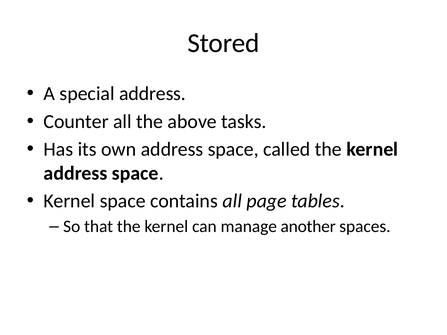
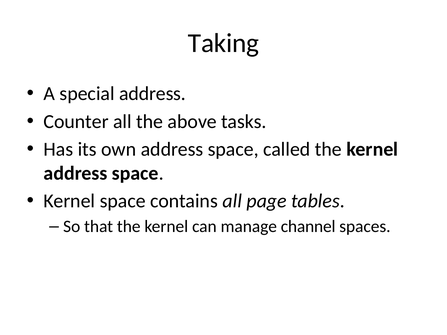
Stored: Stored -> Taking (224, 43)
another: another -> channel (308, 227)
